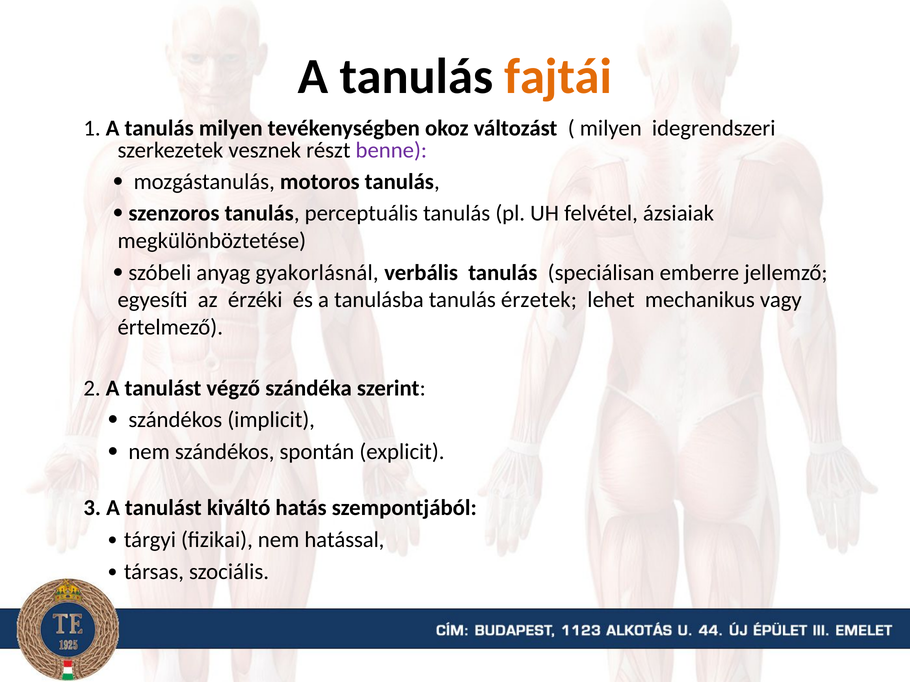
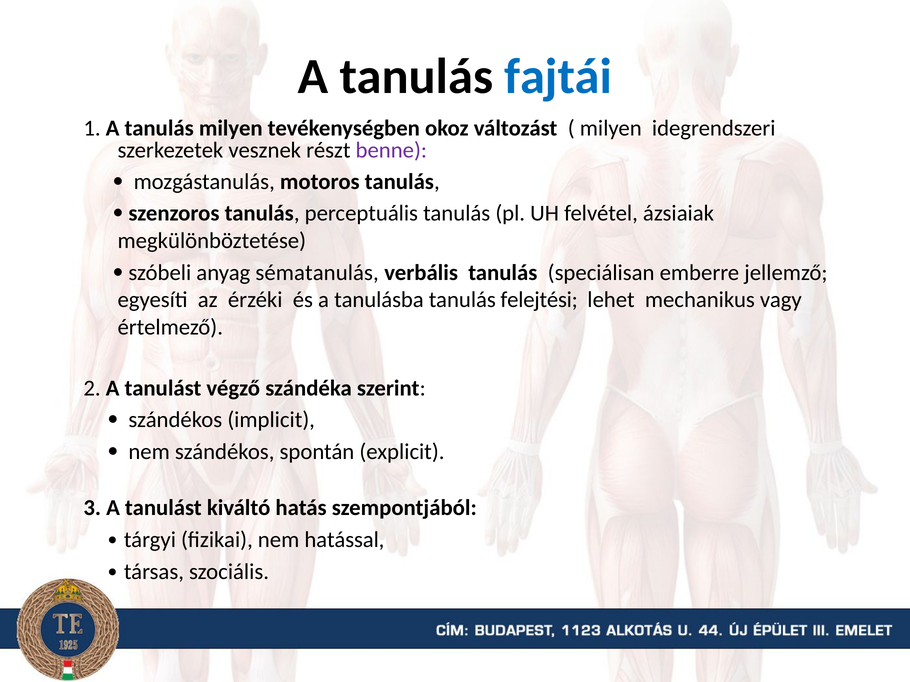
fajtái colour: orange -> blue (558, 77)
gyakorlásnál: gyakorlásnál -> sématanulás (317, 273)
érzetek: érzetek -> felejtési (539, 300)
